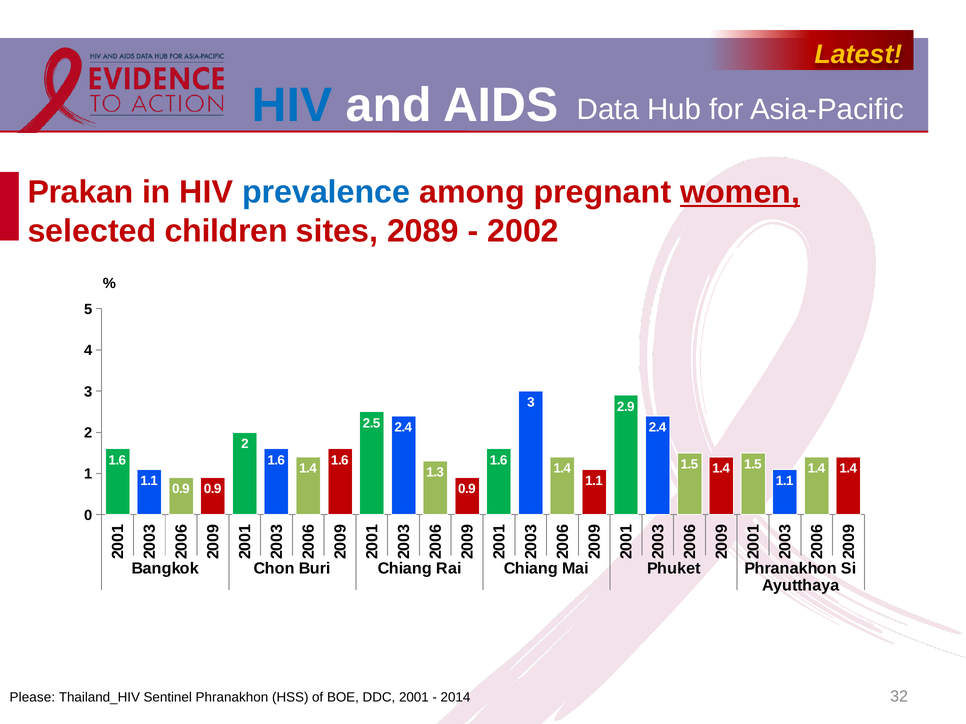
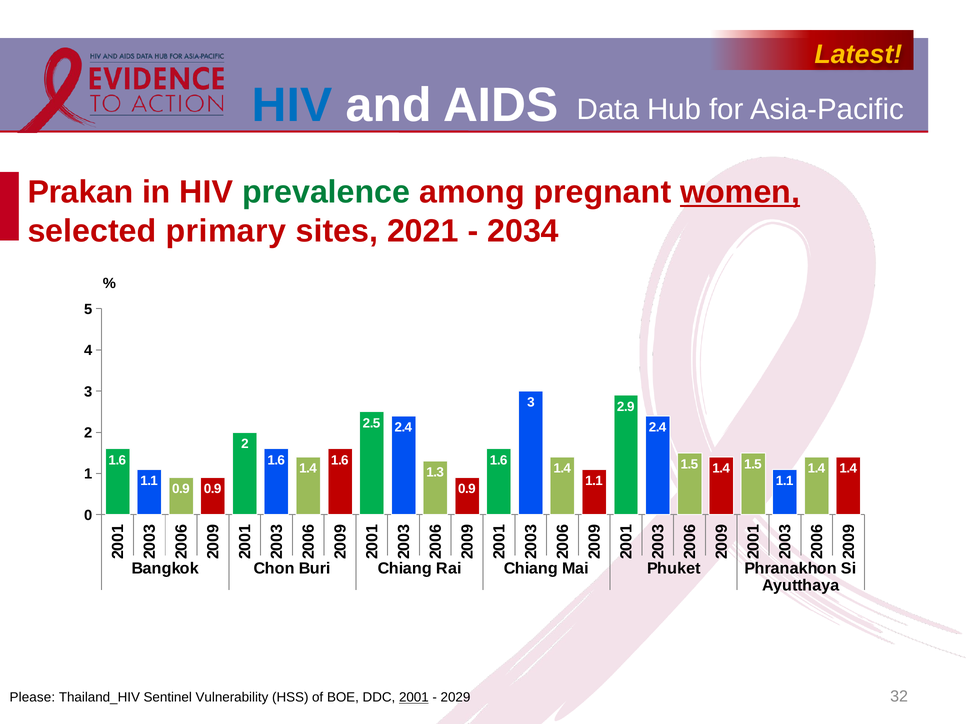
prevalence colour: blue -> green (326, 192)
children: children -> primary (226, 231)
2089: 2089 -> 2021 (423, 231)
2002: 2002 -> 2034 (523, 231)
Sentinel Phranakhon: Phranakhon -> Vulnerability (232, 698)
2001 underline: none -> present (414, 698)
2014: 2014 -> 2029 (455, 698)
